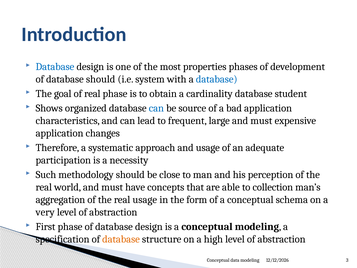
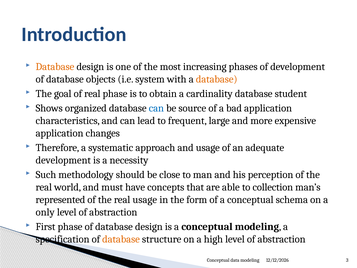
Database colour: blue -> orange (55, 67)
properties: properties -> increasing (205, 67)
database should: should -> objects (101, 79)
database colour: blue -> orange (217, 79)
large and must: must -> more (261, 121)
participation: participation -> development (63, 160)
aggregation: aggregation -> represented (60, 199)
very: very -> only (45, 212)
